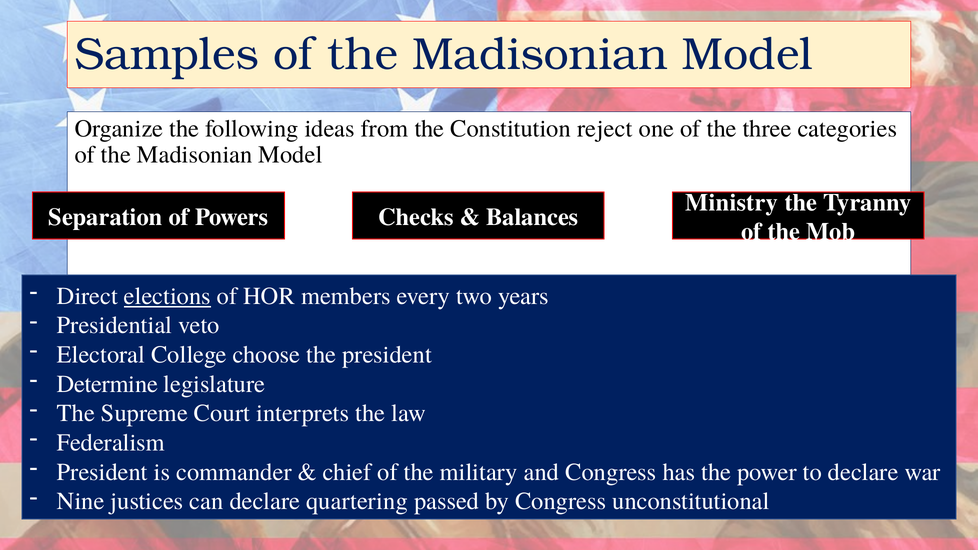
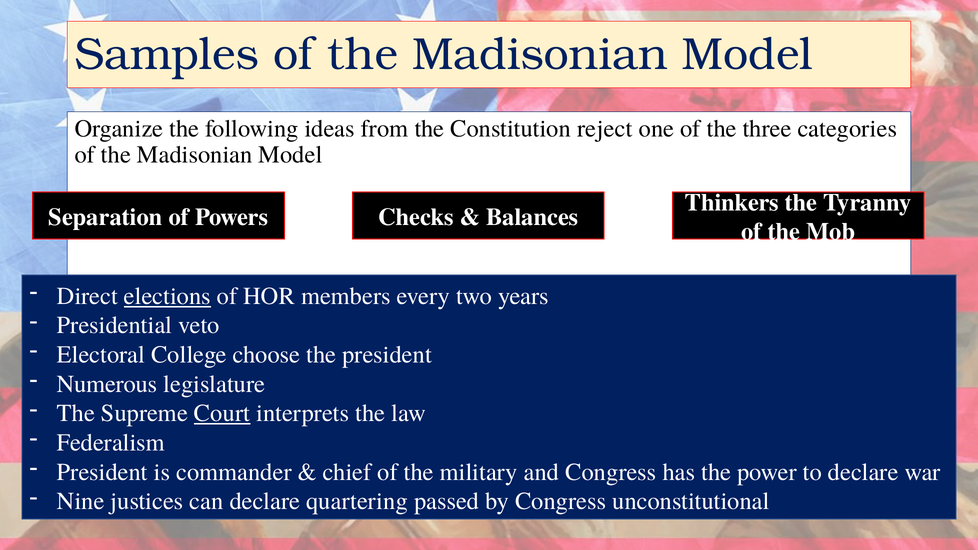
Ministry: Ministry -> Thinkers (732, 203)
Determine: Determine -> Numerous (107, 384)
Court underline: none -> present (222, 414)
